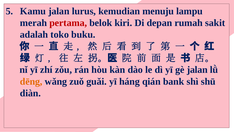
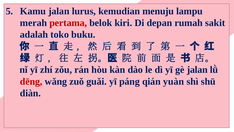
dēng colour: orange -> red (31, 81)
háng: háng -> páng (129, 81)
bank: bank -> yuàn (174, 81)
